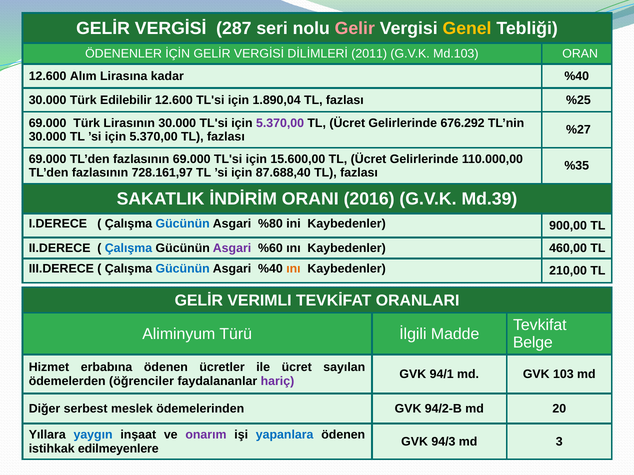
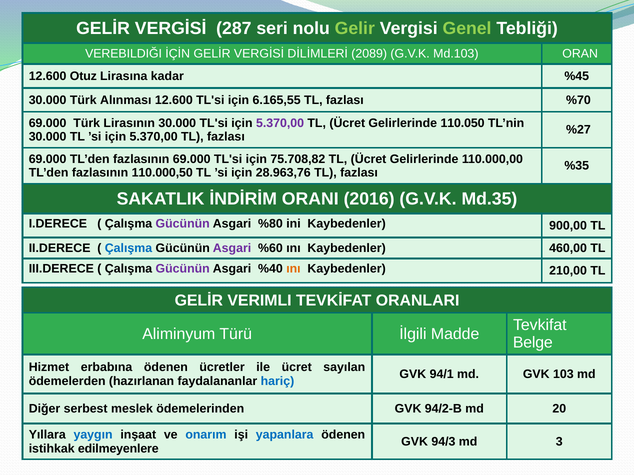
Gelir colour: pink -> light green (355, 28)
Genel colour: yellow -> light green (467, 28)
ÖDENENLER: ÖDENENLER -> VEREBILDIĞI (124, 54)
2011: 2011 -> 2089 (369, 54)
Alım: Alım -> Otuz (83, 76)
kadar %40: %40 -> %45 (577, 76)
Edilebilir: Edilebilir -> Alınması (126, 100)
1.890,04: 1.890,04 -> 6.165,55 (277, 100)
%25: %25 -> %70 (578, 100)
676.292: 676.292 -> 110.050 (463, 123)
15.600,00: 15.600,00 -> 75.708,82 (298, 159)
728.161,97: 728.161,97 -> 110.000,50 (162, 173)
87.688,40: 87.688,40 -> 28.963,76 (283, 173)
Md.39: Md.39 -> Md.35 (489, 199)
Gücünün colour: blue -> purple (183, 224)
Gücünün colour: blue -> purple (183, 269)
öğrenciler: öğrenciler -> hazırlanan (142, 382)
hariç colour: purple -> blue (277, 382)
onarım colour: purple -> blue (206, 435)
